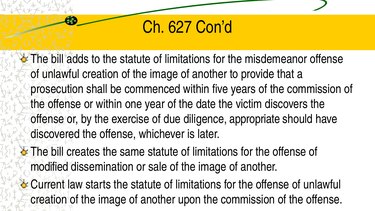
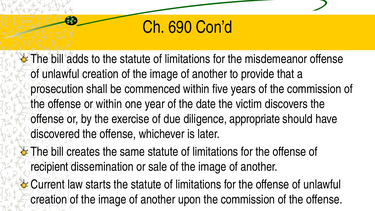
627: 627 -> 690 (180, 27)
modified: modified -> recipient (49, 167)
